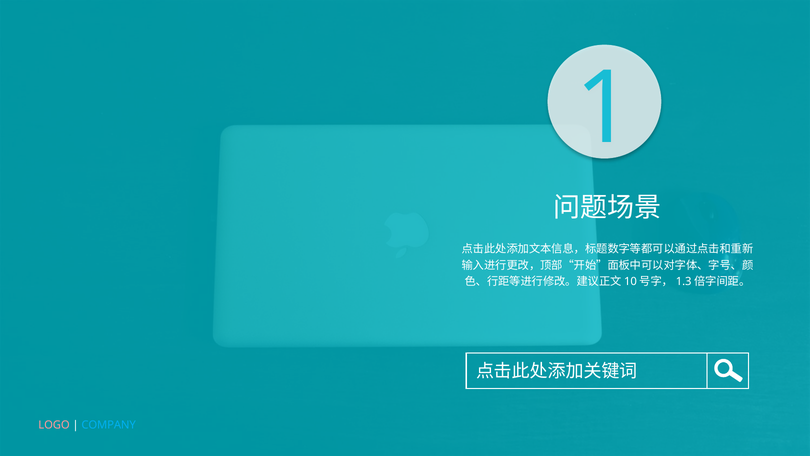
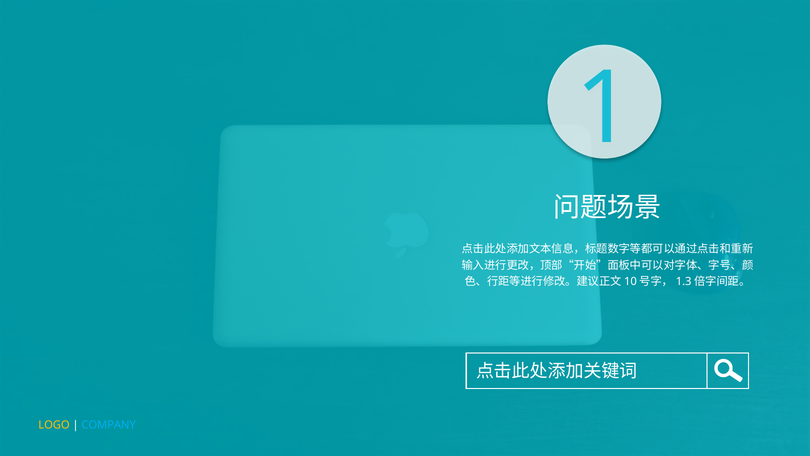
LOGO colour: pink -> yellow (54, 425)
